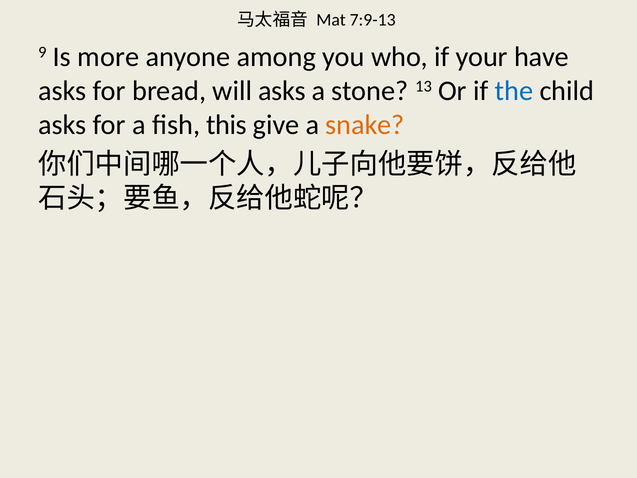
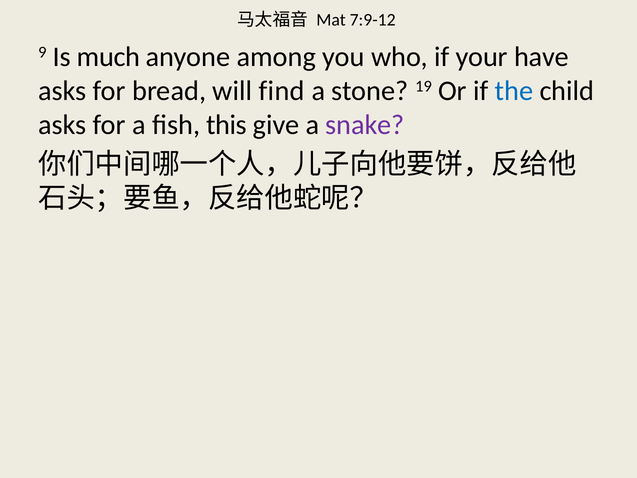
7:9-13: 7:9-13 -> 7:9-12 (373, 20)
more: more -> much (109, 57)
will asks: asks -> find (282, 91)
13: 13 -> 19 (424, 86)
snake colour: orange -> purple (365, 125)
